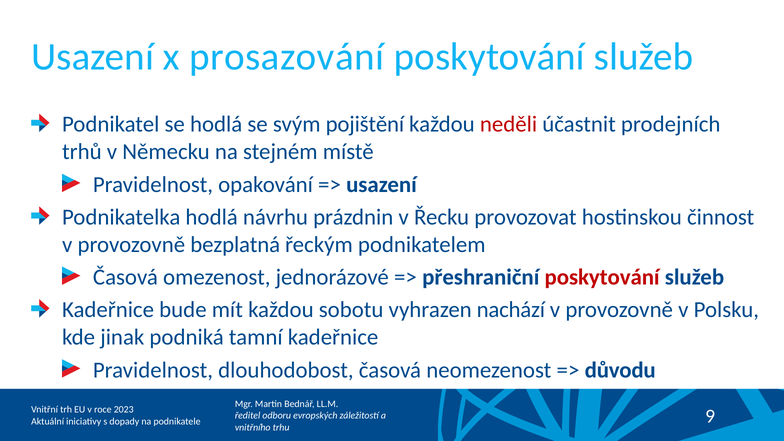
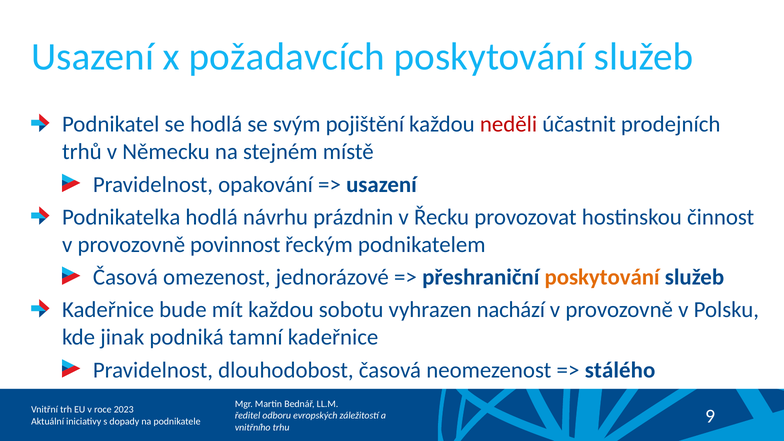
prosazování: prosazování -> požadavcích (287, 57)
bezplatná: bezplatná -> povinnost (235, 245)
poskytování colour: red -> orange (602, 277)
důvodu: důvodu -> stálého (620, 370)
